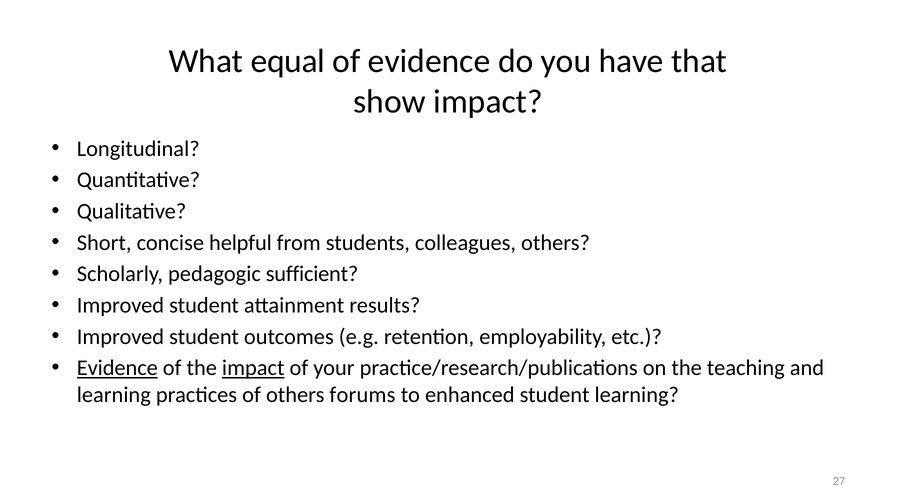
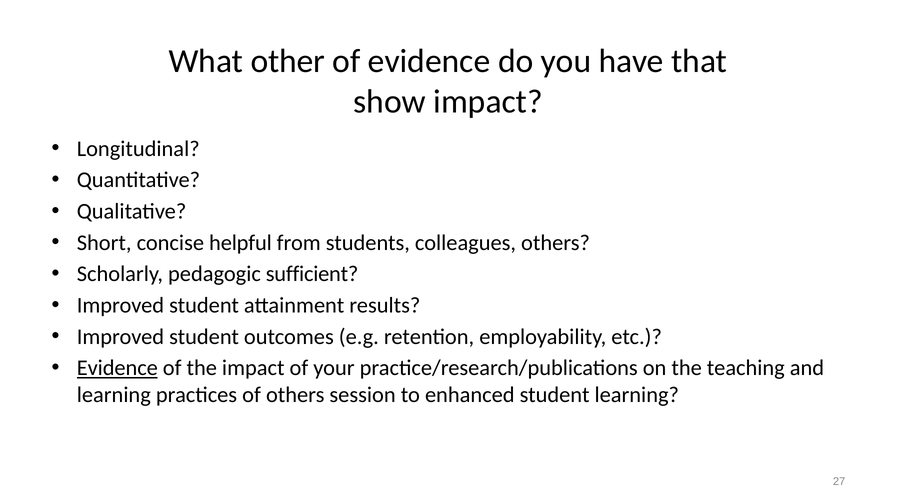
equal: equal -> other (288, 61)
impact underline: present -> none (253, 369)
forums: forums -> session (363, 395)
